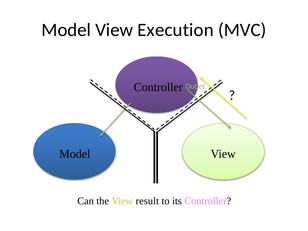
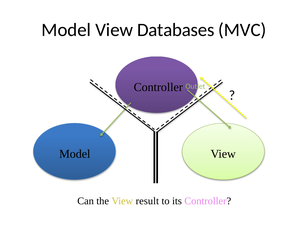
Execution: Execution -> Databases (176, 30)
